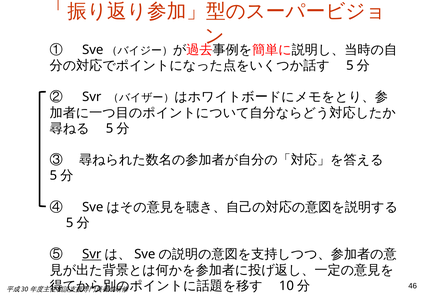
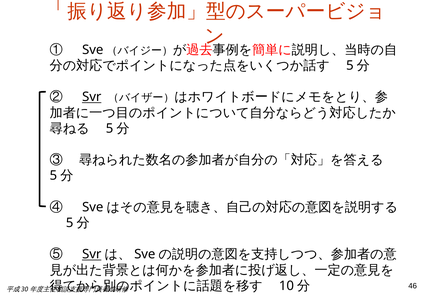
Svr underline: none -> present (92, 97)
